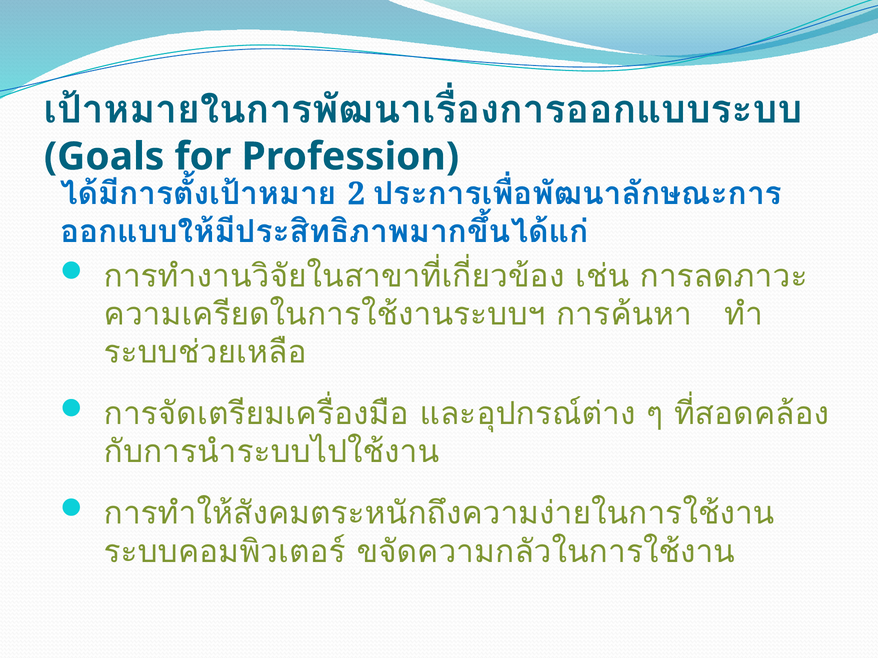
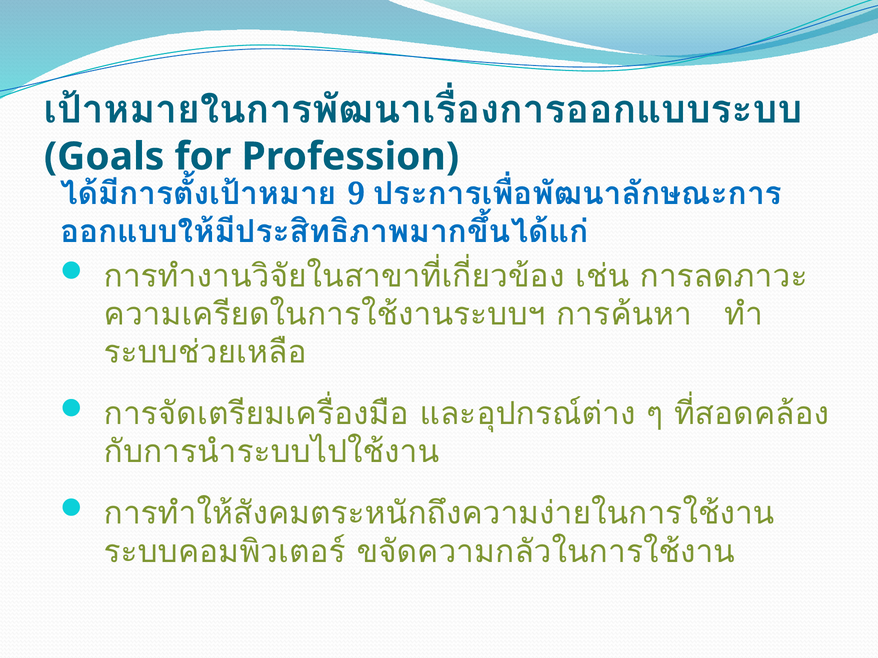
2: 2 -> 9 (356, 194)
